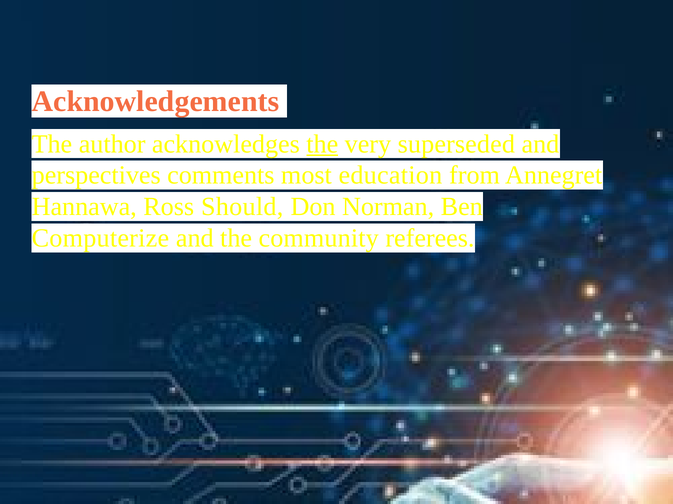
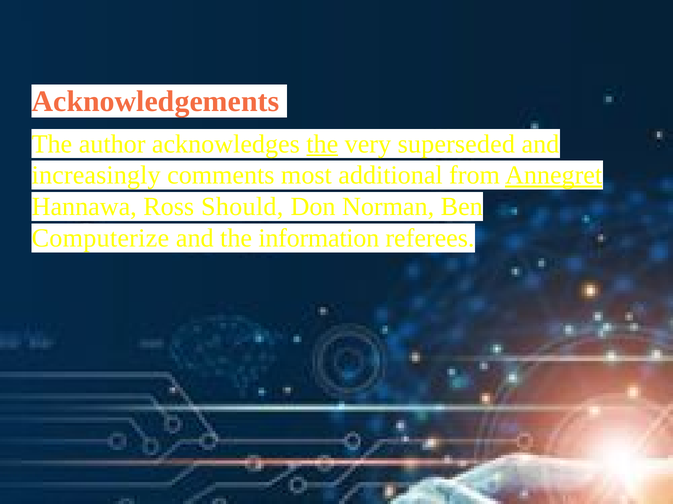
perspectives: perspectives -> increasingly (96, 176)
education: education -> additional (391, 176)
Annegret underline: none -> present (554, 176)
community: community -> information (319, 238)
